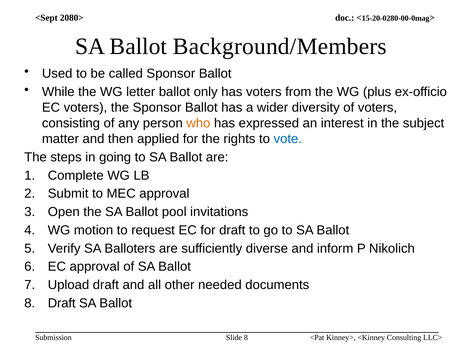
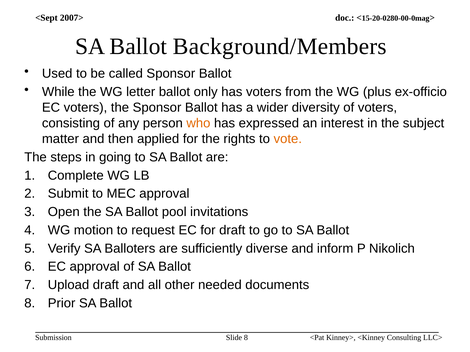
2080>: 2080> -> 2007> (72, 18)
vote colour: blue -> orange (288, 139)
8 Draft: Draft -> Prior (62, 304)
